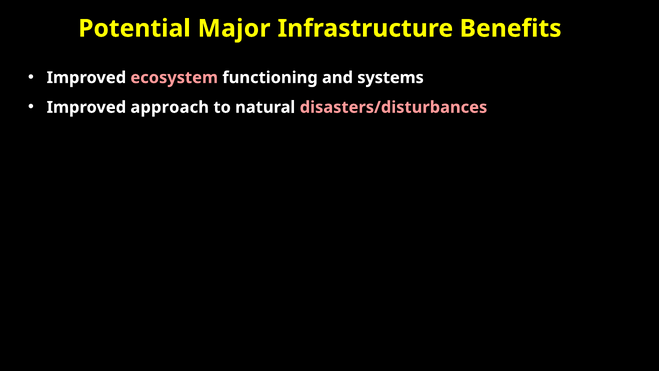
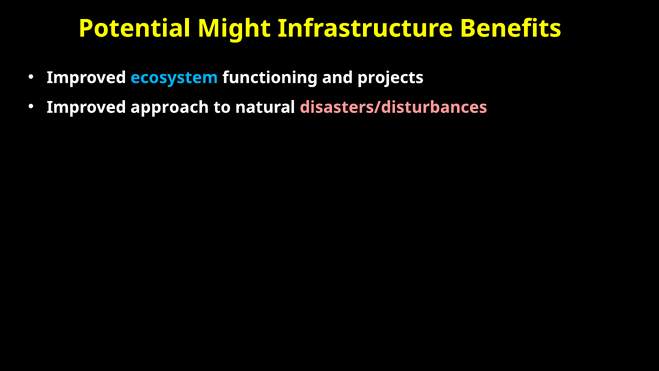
Major: Major -> Might (234, 28)
ecosystem colour: pink -> light blue (174, 78)
systems: systems -> projects (391, 78)
